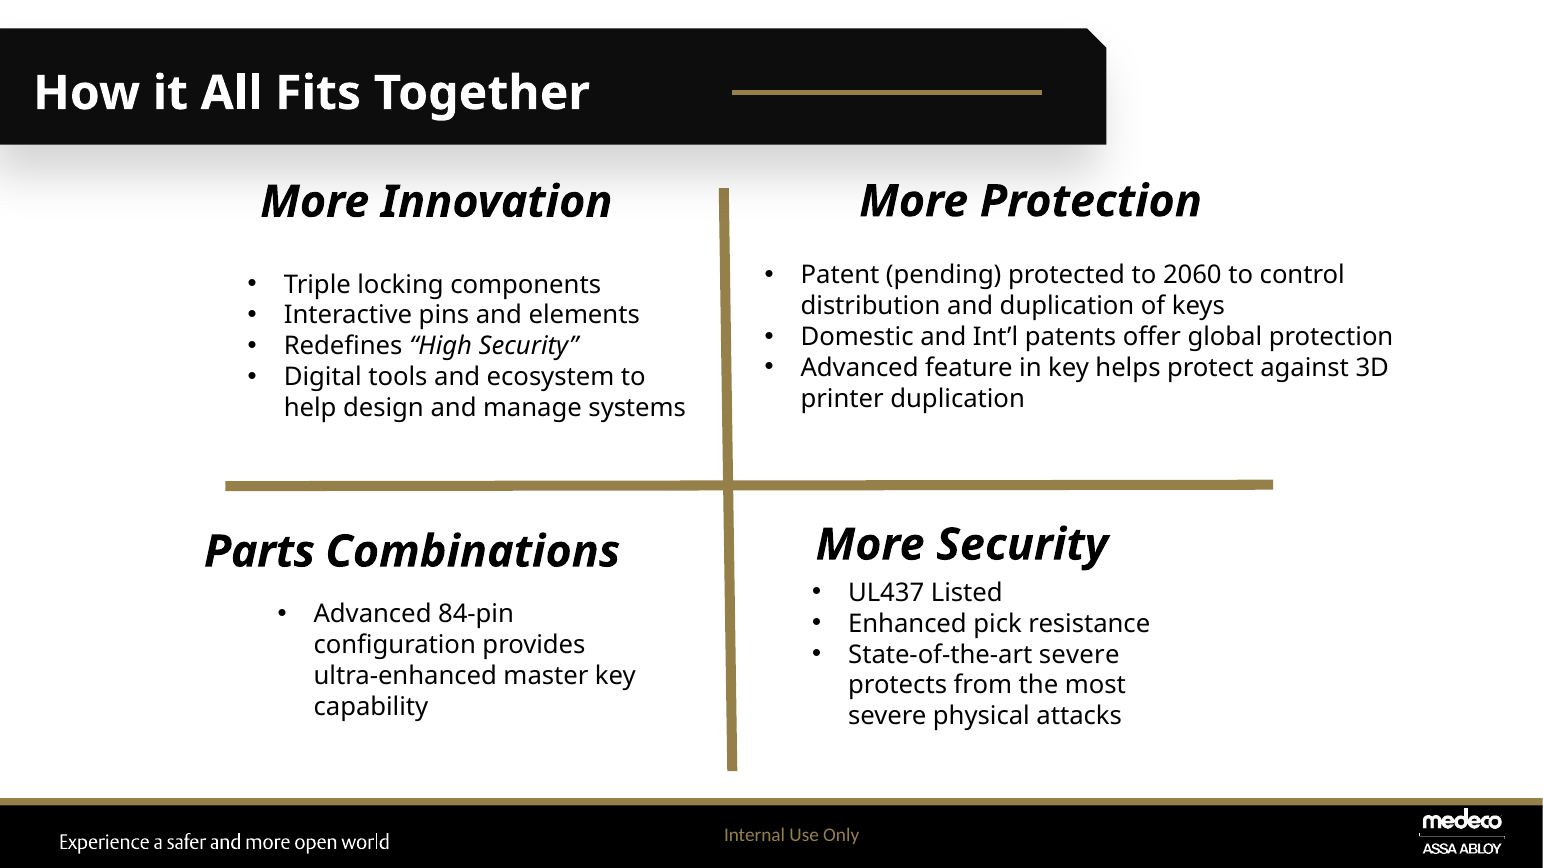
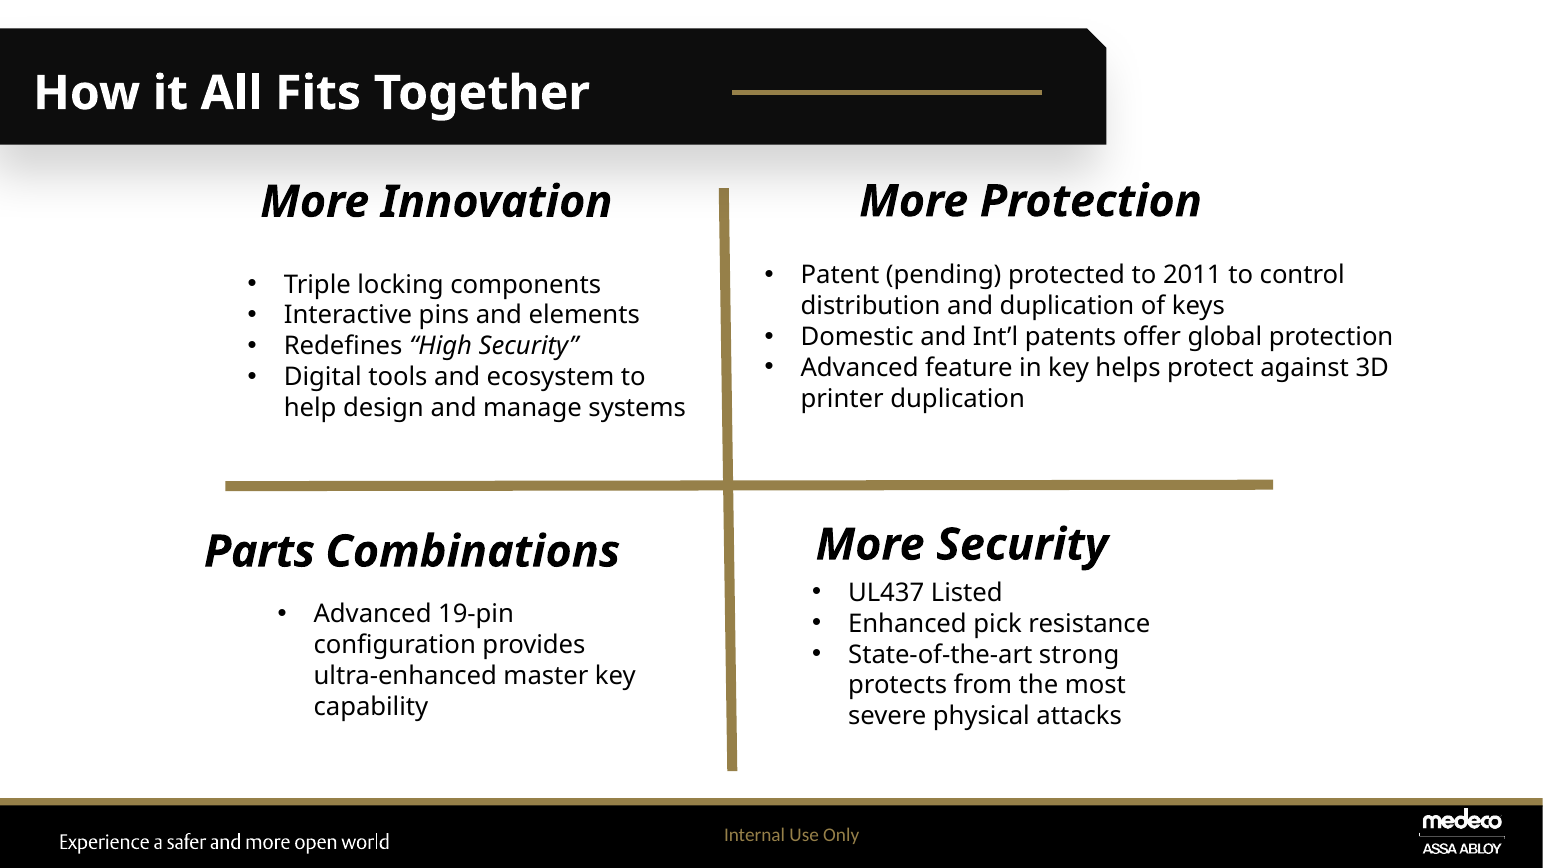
2060: 2060 -> 2011 (1192, 275)
84-pin: 84-pin -> 19-pin (476, 614)
State-of-the-art severe: severe -> strong (1079, 655)
